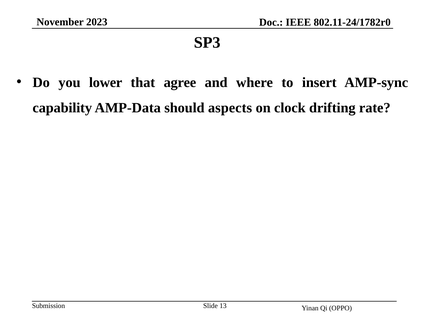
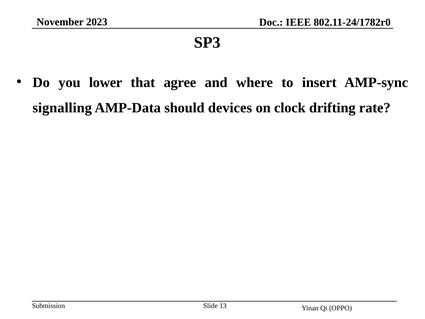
capability: capability -> signalling (62, 108)
aspects: aspects -> devices (230, 108)
